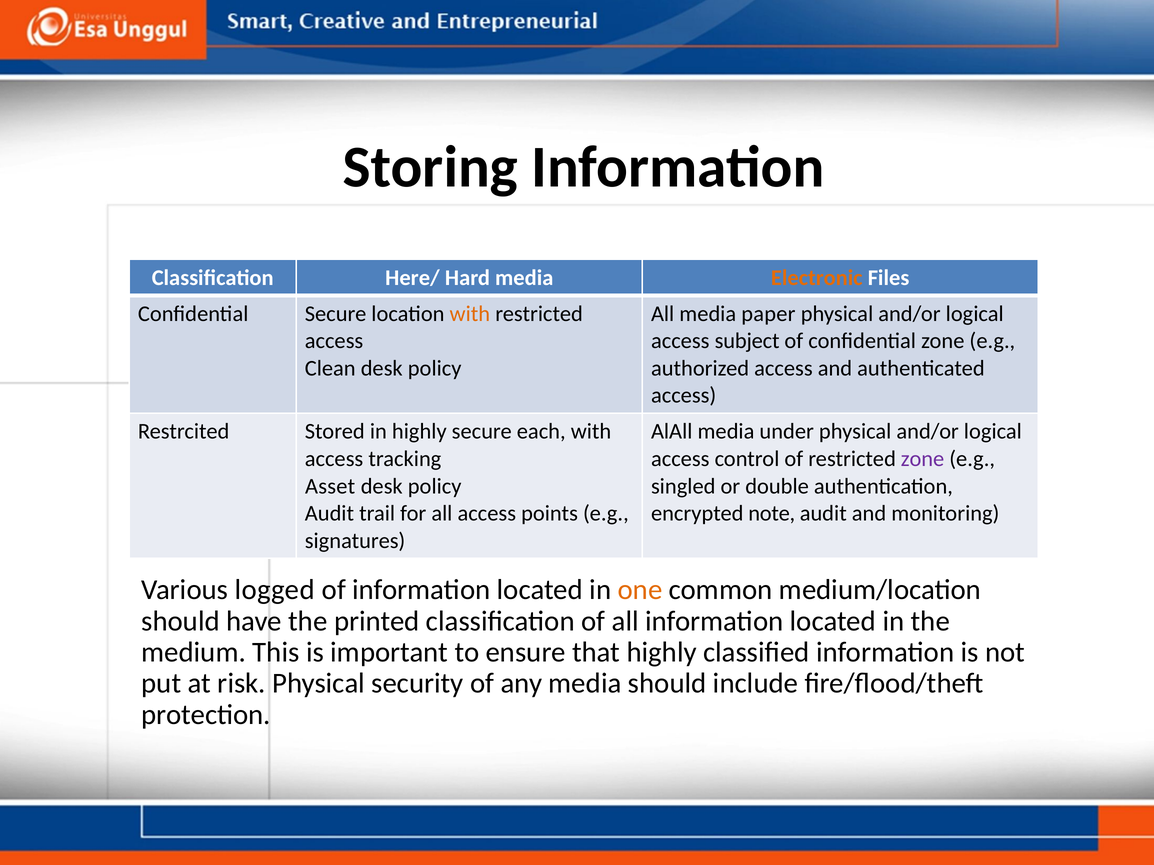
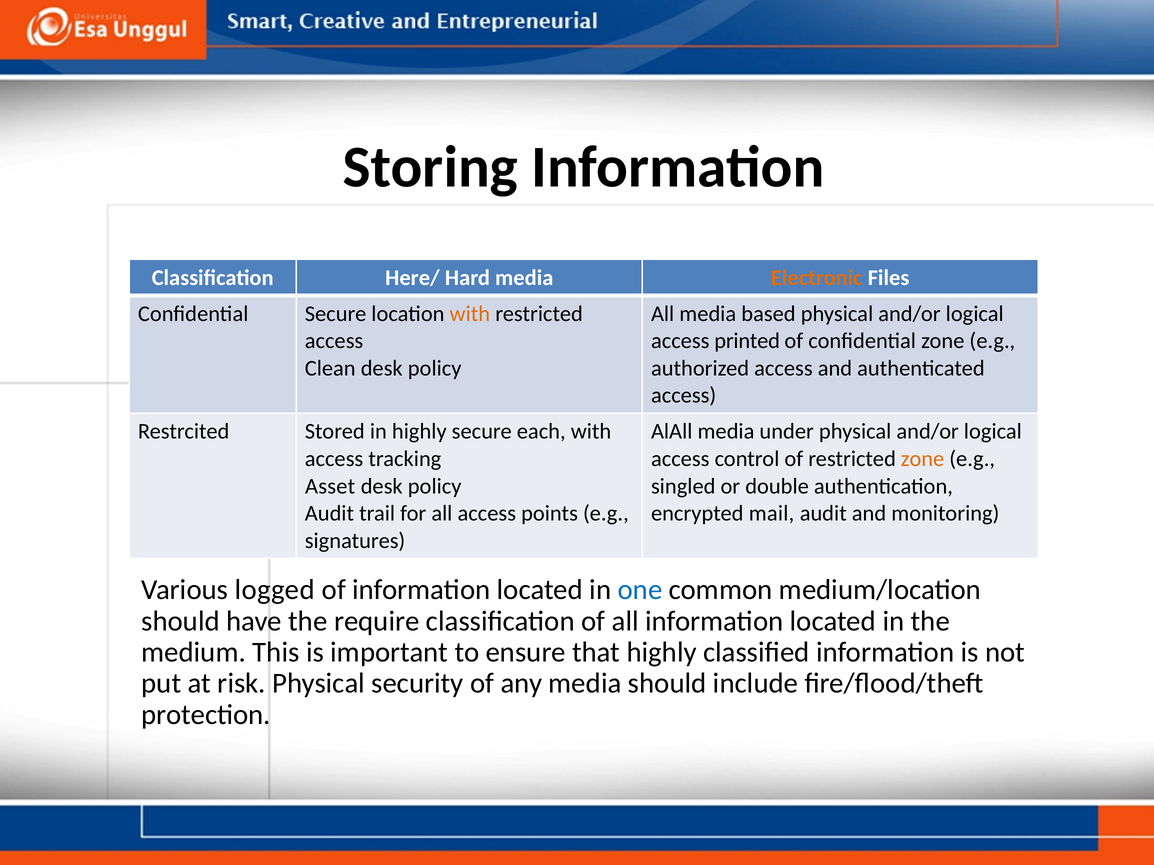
paper: paper -> based (768, 314)
subject: subject -> printed (747, 341)
zone colour: purple -> orange (923, 459)
note: note -> mail (772, 514)
one colour: orange -> blue (640, 590)
printed: printed -> require (377, 621)
